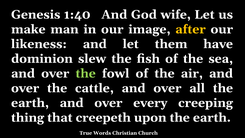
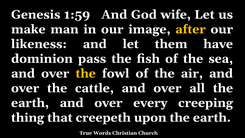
1:40: 1:40 -> 1:59 (77, 15)
slew: slew -> pass (92, 59)
the colour: light green -> yellow (86, 73)
